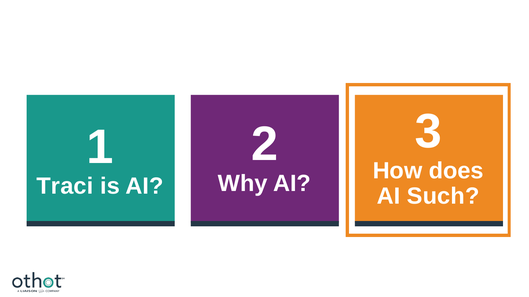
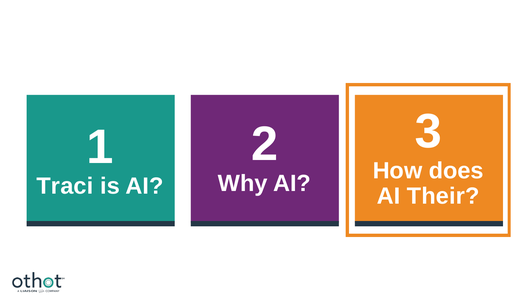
Such: Such -> Their (443, 196)
